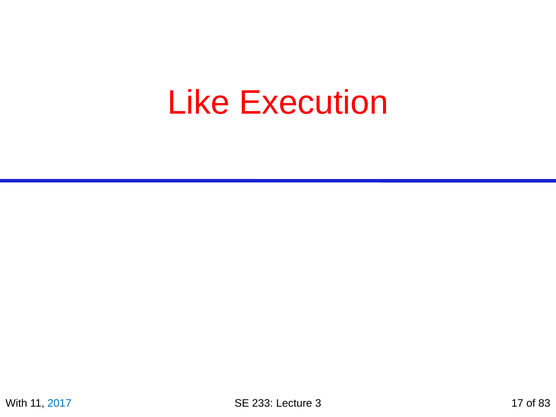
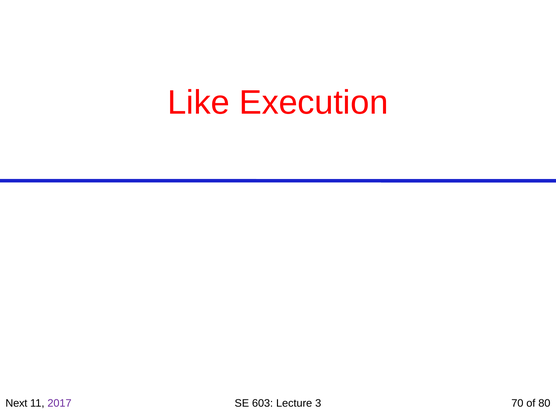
With: With -> Next (16, 403)
2017 colour: blue -> purple (59, 403)
233: 233 -> 603 (263, 403)
17: 17 -> 70 (517, 403)
83: 83 -> 80 (544, 403)
